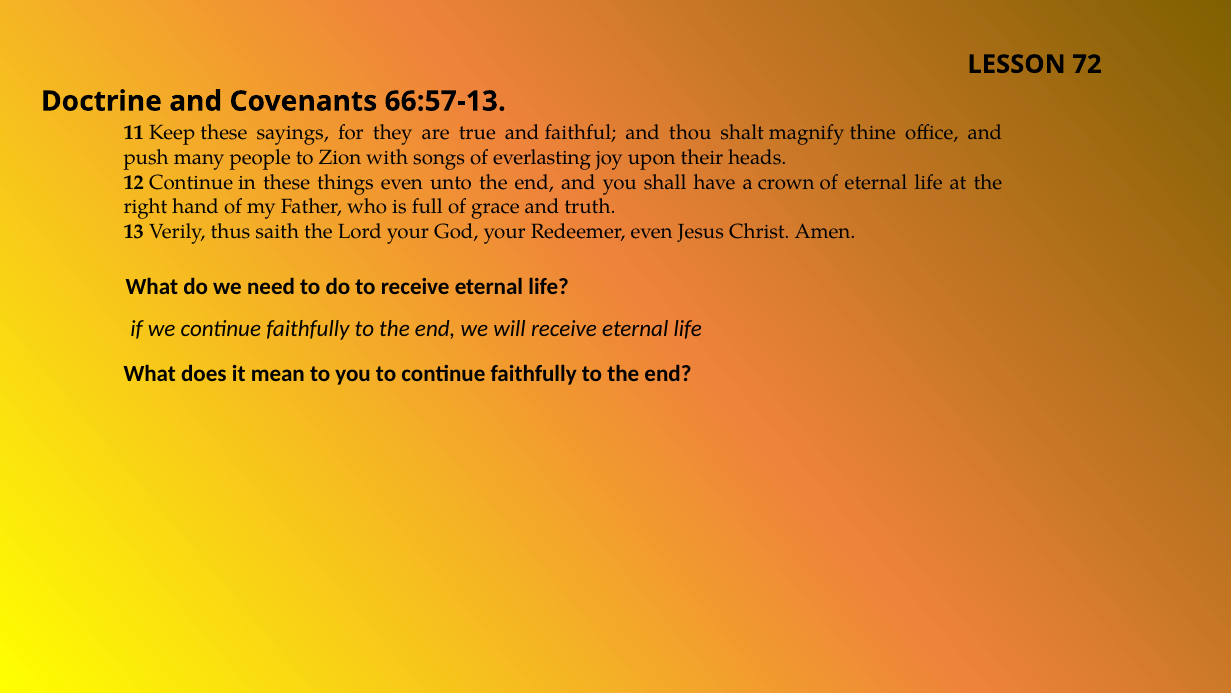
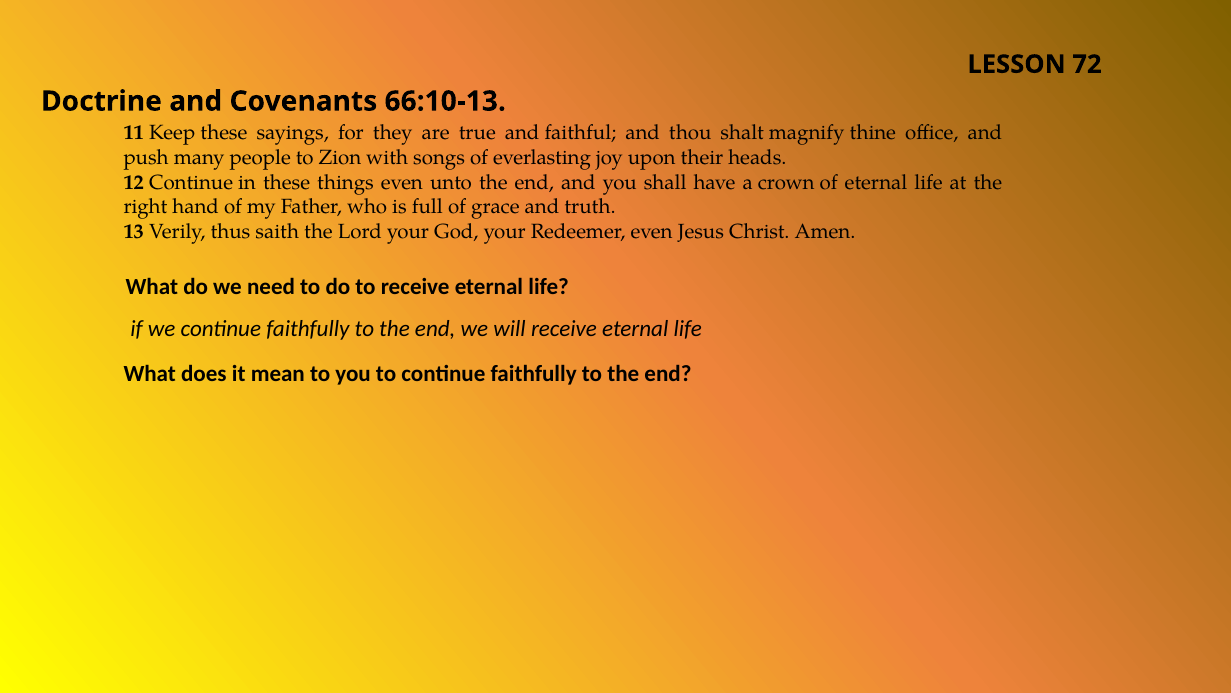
66:57-13: 66:57-13 -> 66:10-13 (445, 101)
